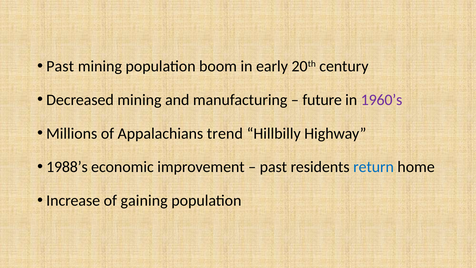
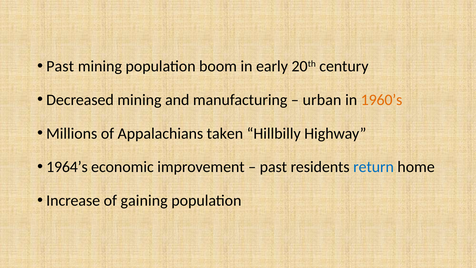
future: future -> urban (322, 100)
1960’s colour: purple -> orange (382, 100)
trend: trend -> taken (225, 133)
1988’s: 1988’s -> 1964’s (67, 167)
